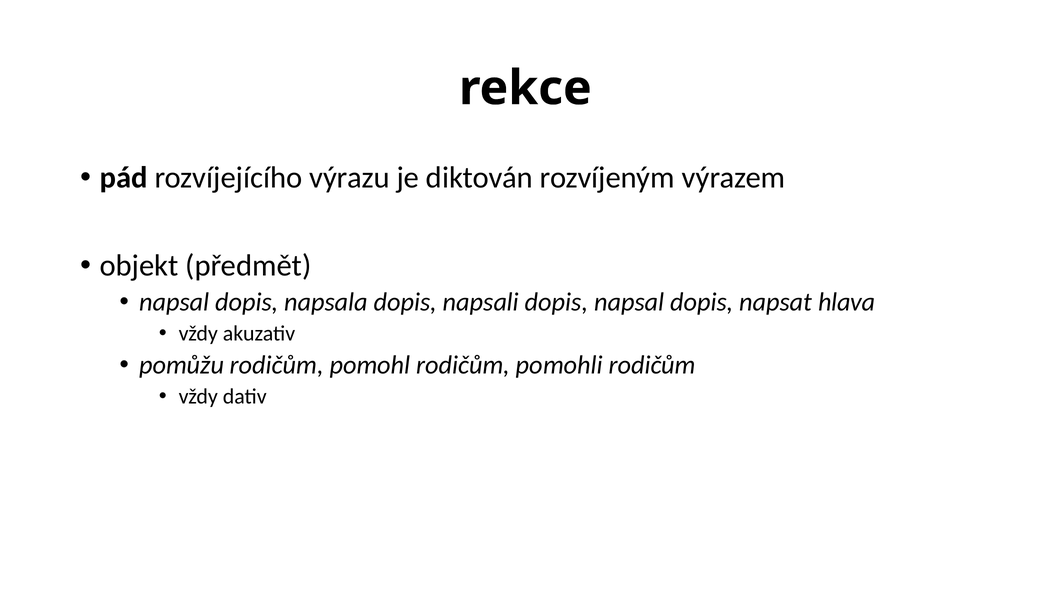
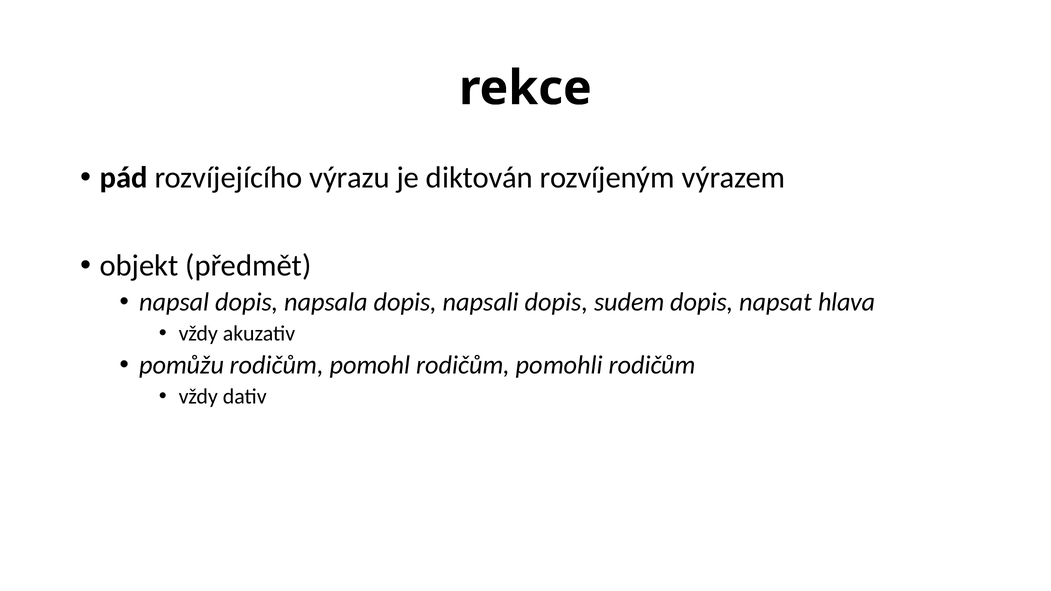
dopis napsal: napsal -> sudem (629, 302)
